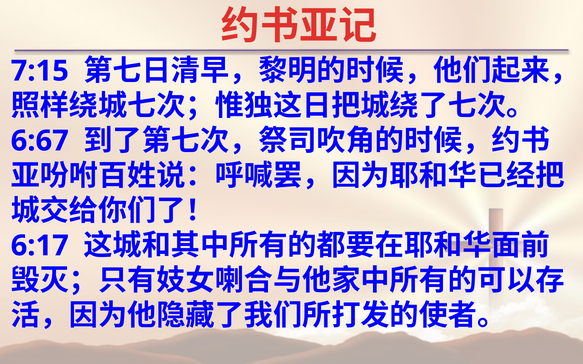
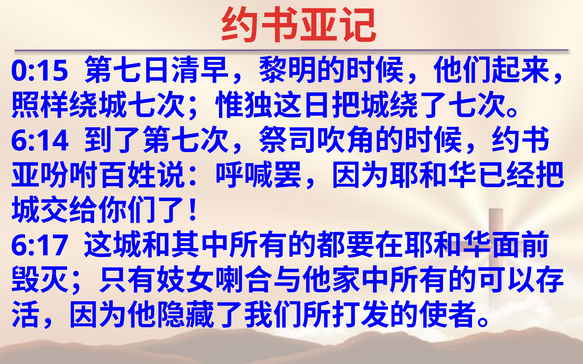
7:15: 7:15 -> 0:15 (40, 71)
6:67: 6:67 -> 6:14 (40, 141)
